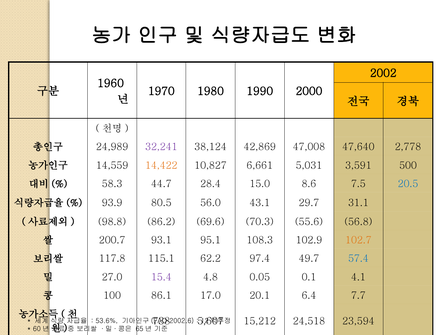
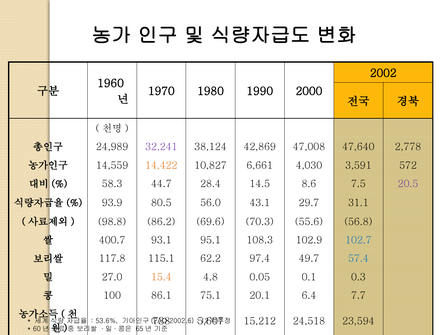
5,031: 5,031 -> 4,030 (309, 166)
500: 500 -> 572 (408, 166)
15.0: 15.0 -> 14.5 (260, 184)
20.5 colour: blue -> purple (408, 184)
200.7: 200.7 -> 400.7 (112, 240)
102.7 colour: orange -> blue (358, 240)
15.4 colour: purple -> orange (161, 277)
4.1: 4.1 -> 0.3 (358, 277)
17.0: 17.0 -> 75.1 (210, 296)
